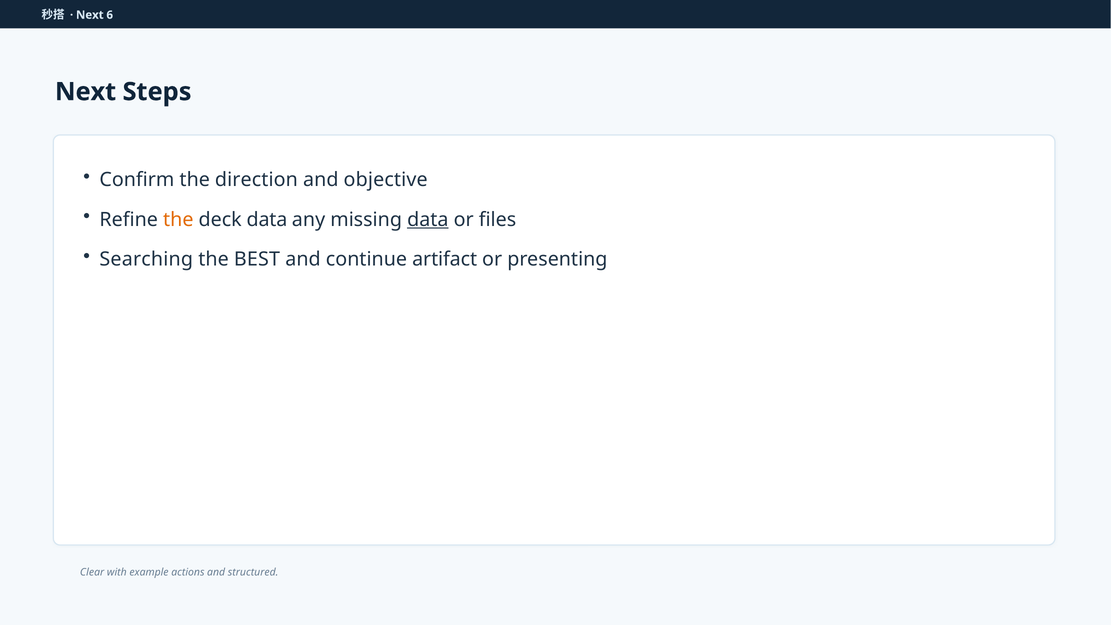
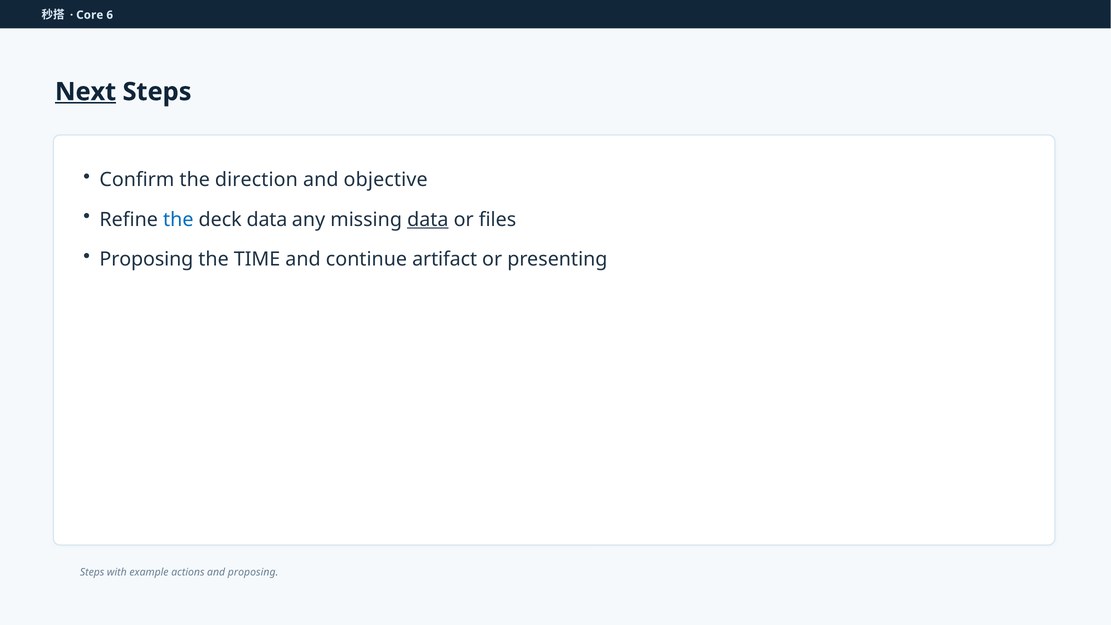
Next: Next -> Core (90, 15)
Next underline: none -> present (86, 92)
the colour: orange -> blue (178, 220)
Searching: Searching -> Proposing (146, 259)
BEST: BEST -> TIME (257, 259)
Clear: Clear -> Steps (92, 572)
and structured: structured -> proposing (253, 572)
